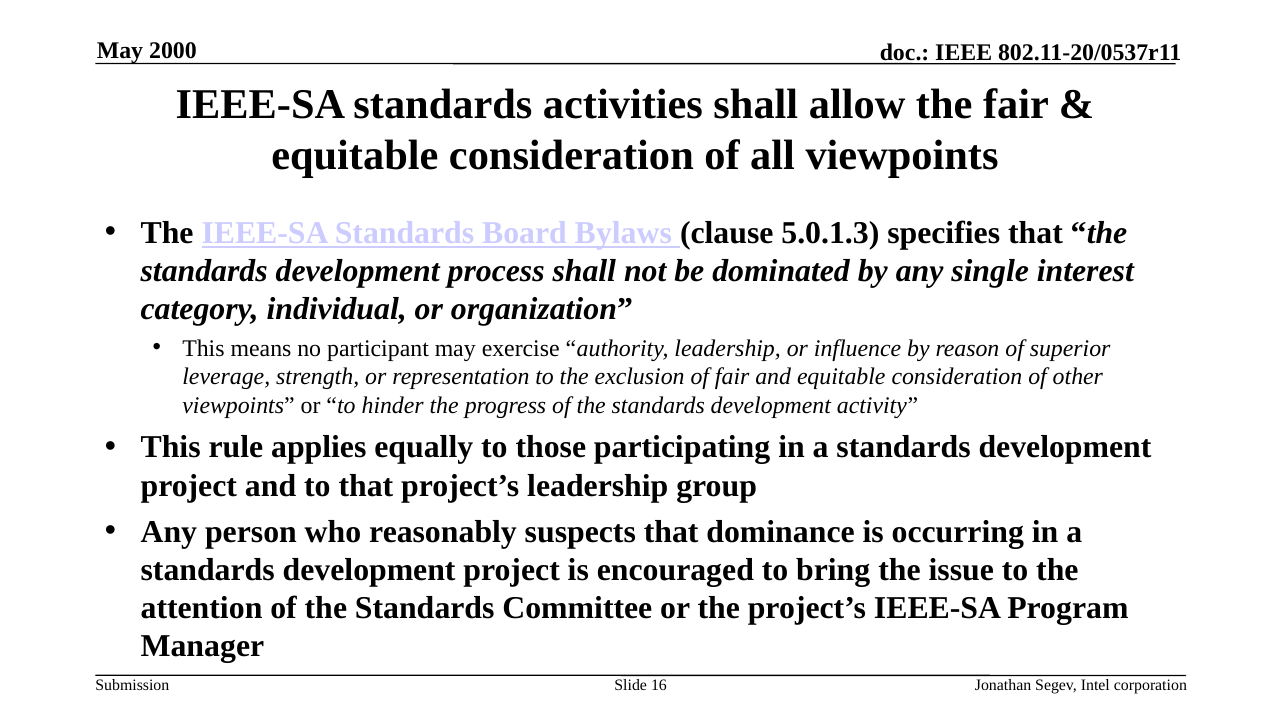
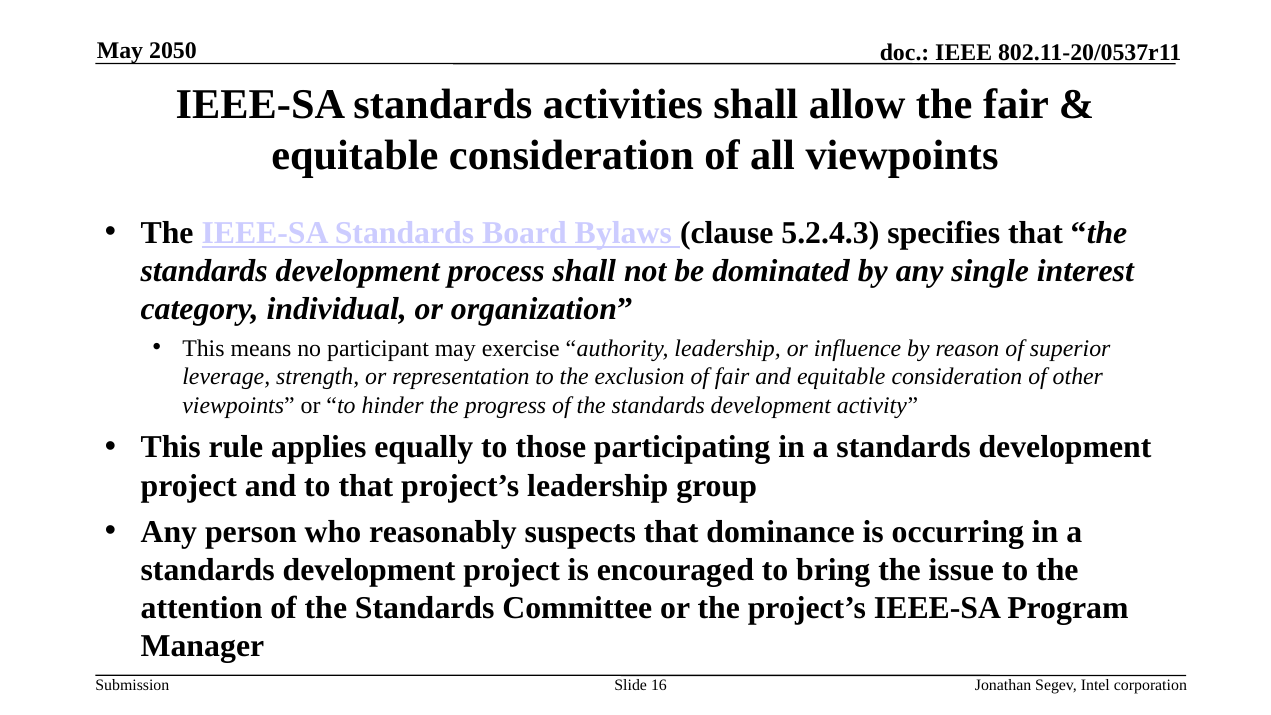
2000: 2000 -> 2050 (173, 51)
5.0.1.3: 5.0.1.3 -> 5.2.4.3 (830, 233)
